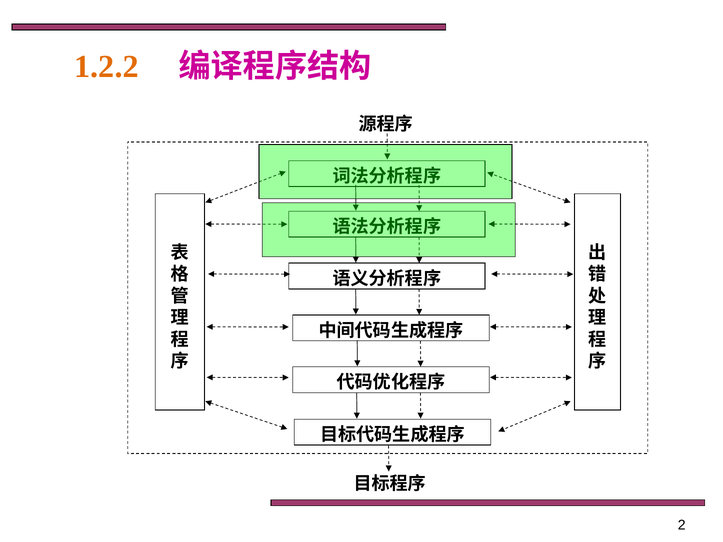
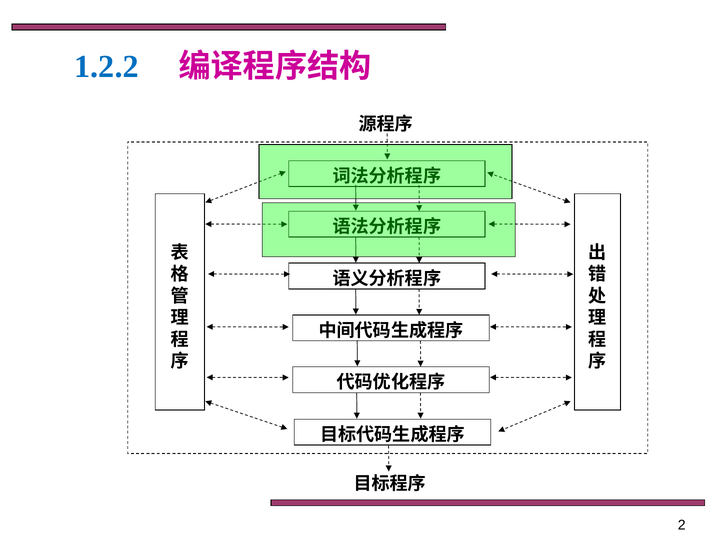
1.2.2 colour: orange -> blue (107, 67)
